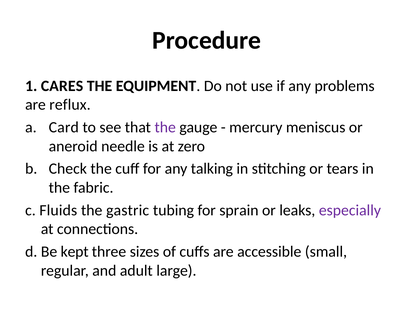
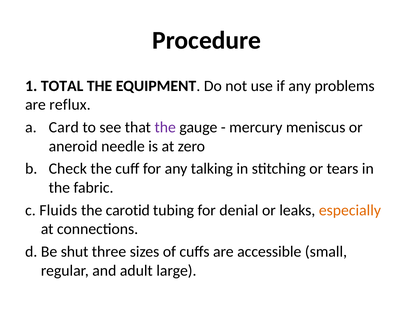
CARES: CARES -> TOTAL (62, 86)
gastric: gastric -> carotid (128, 210)
sprain: sprain -> denial (239, 210)
especially colour: purple -> orange (350, 210)
kept: kept -> shut (75, 252)
